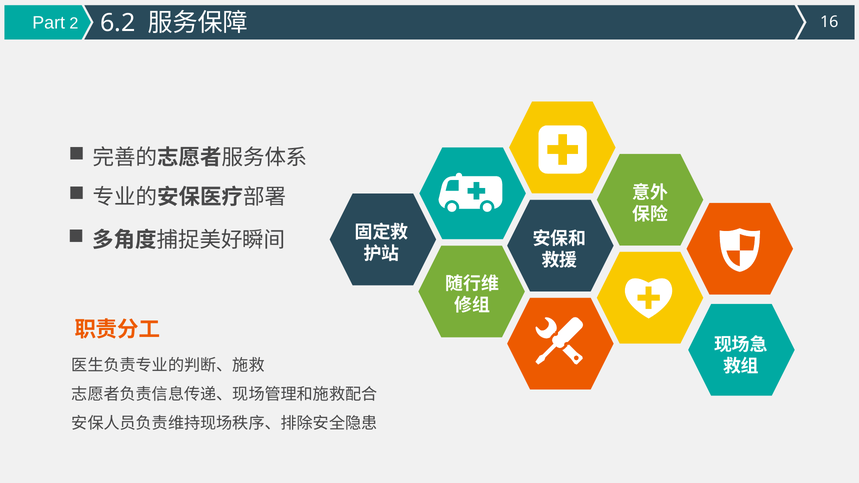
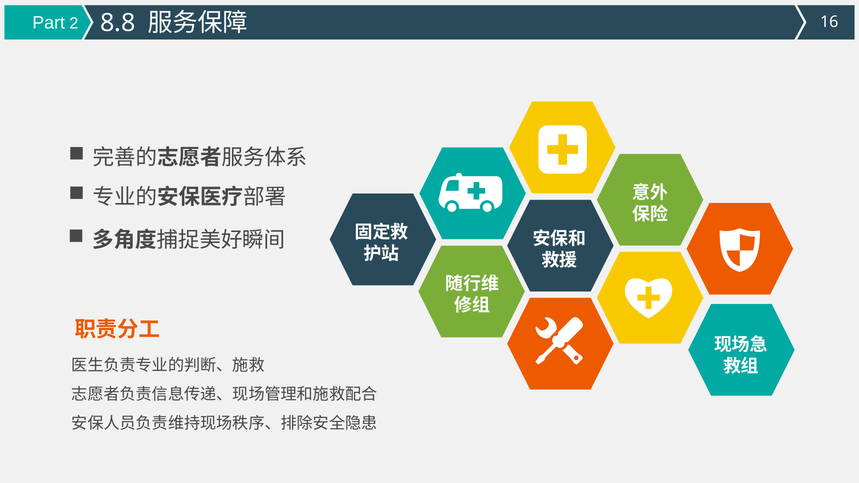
6.2: 6.2 -> 8.8 (118, 23)
